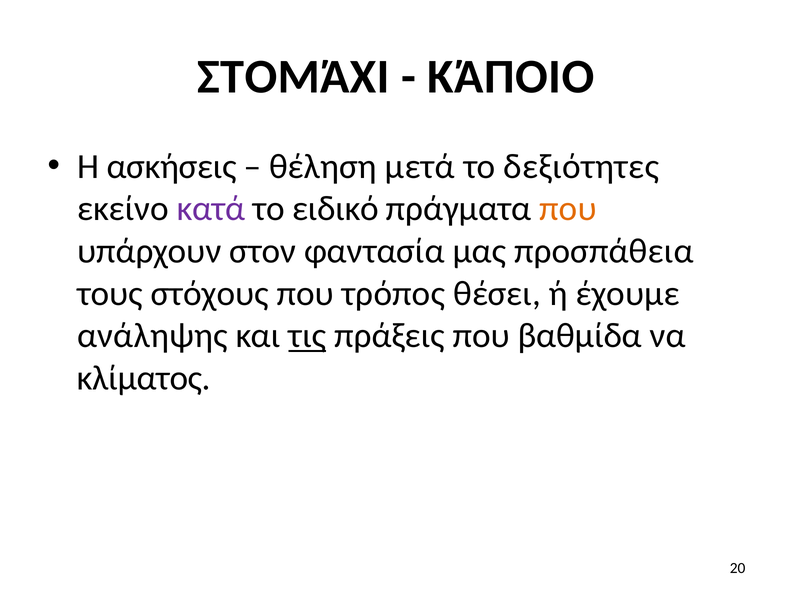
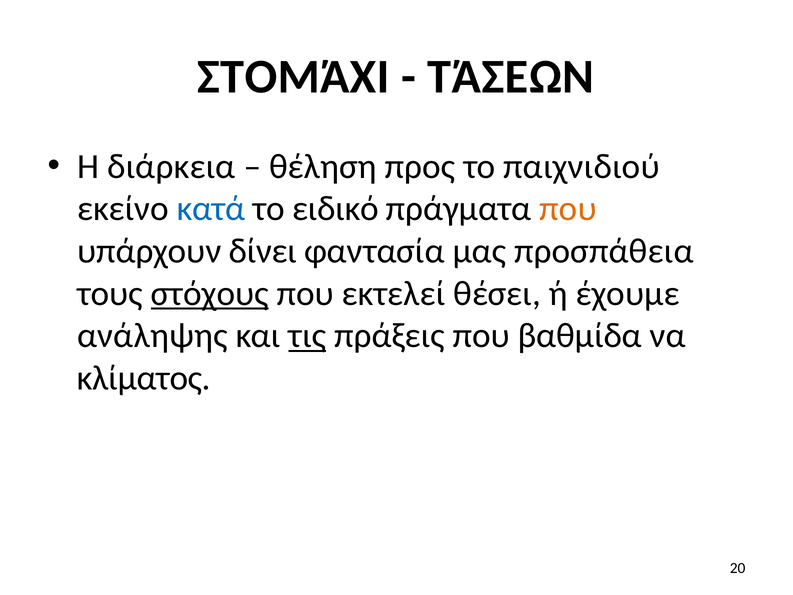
ΚΆΠΟΙΟ: ΚΆΠΟΙΟ -> ΤΆΣΕΩΝ (511, 77)
ασκήσεις: ασκήσεις -> διάρκεια (171, 166)
μετά: μετά -> προς (420, 166)
δεξιότητες: δεξιότητες -> παιχνιδιού (582, 166)
κατά colour: purple -> blue (211, 209)
στον: στον -> δίνει (263, 251)
στόχους underline: none -> present (210, 293)
τρόπος: τρόπος -> εκτελεί (394, 293)
